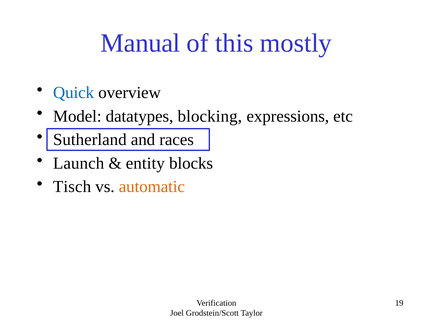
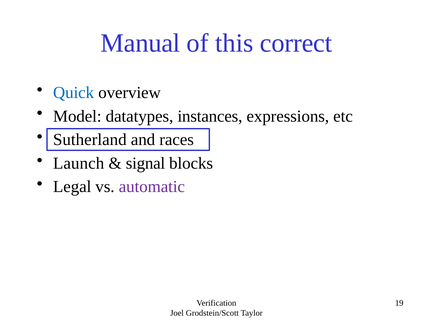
mostly: mostly -> correct (296, 43)
blocking: blocking -> instances (210, 116)
entity: entity -> signal (145, 164)
Tisch: Tisch -> Legal (72, 187)
automatic colour: orange -> purple (152, 187)
